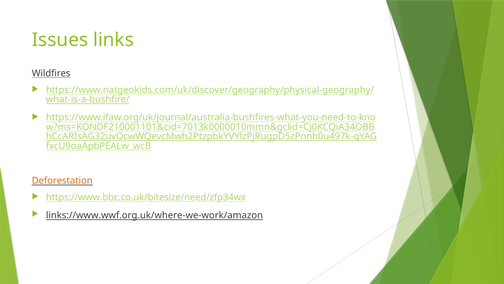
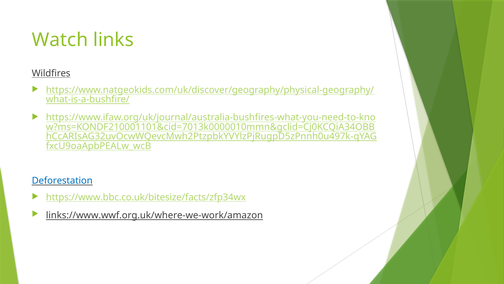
Issues: Issues -> Watch (60, 40)
Deforestation colour: orange -> blue (62, 180)
https://www.bbc.co.uk/bitesize/need/zfp34wx: https://www.bbc.co.uk/bitesize/need/zfp34wx -> https://www.bbc.co.uk/bitesize/facts/zfp34wx (146, 197)
